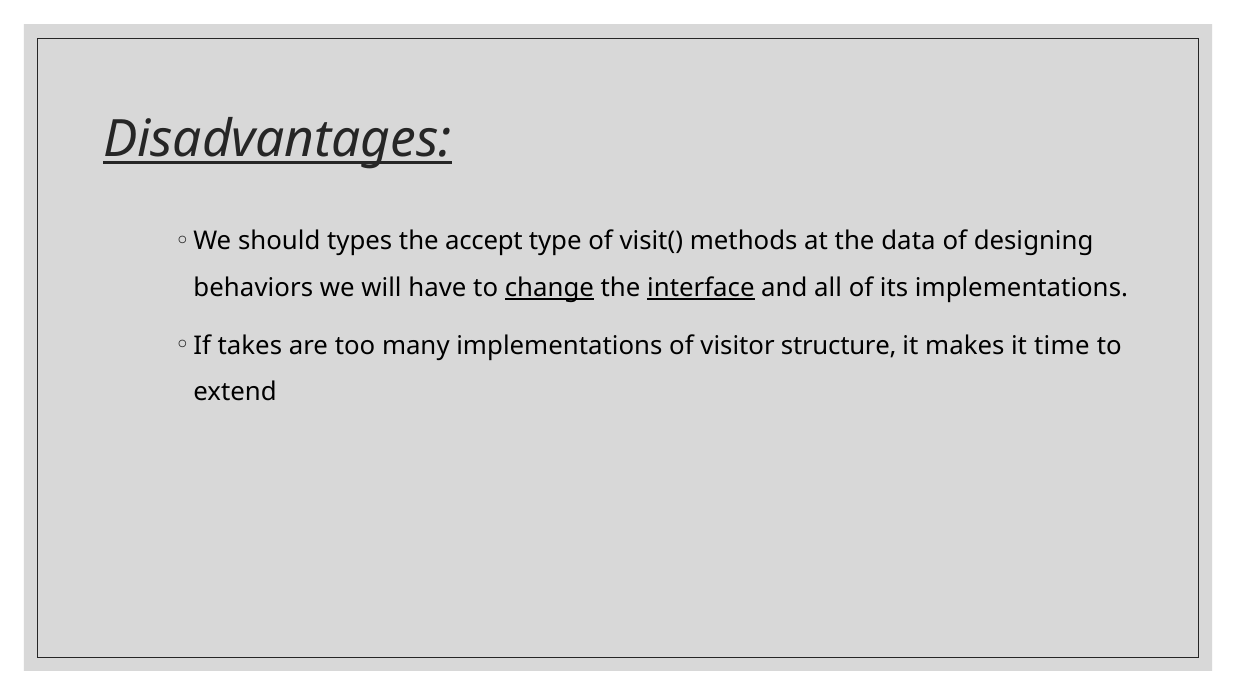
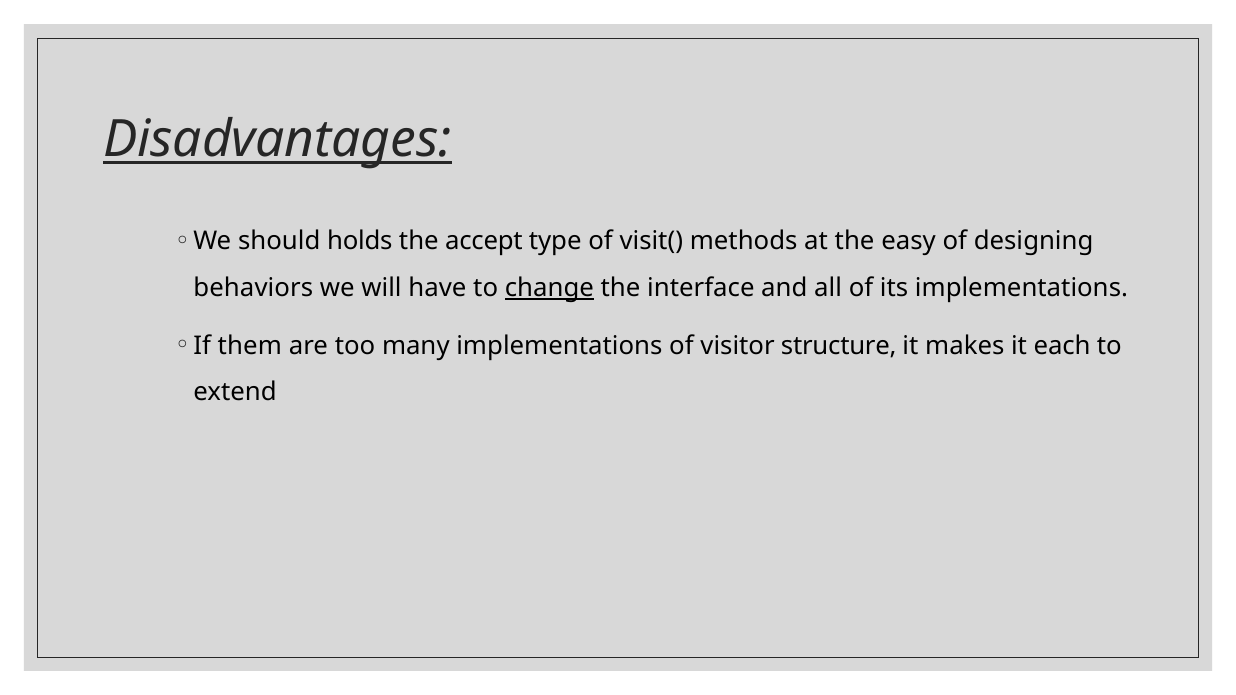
types: types -> holds (360, 242)
data: data -> easy (909, 242)
interface underline: present -> none (701, 288)
takes: takes -> them (250, 346)
time: time -> each (1062, 346)
